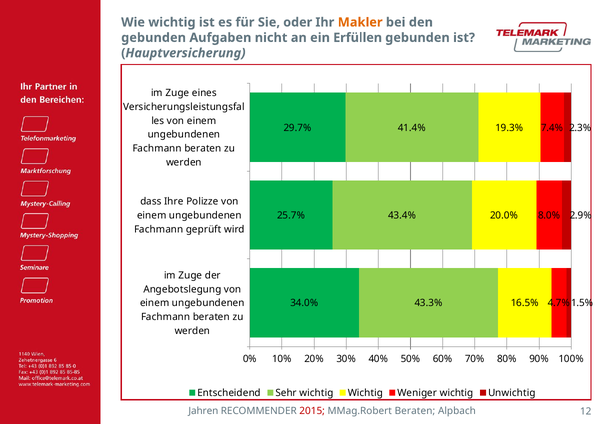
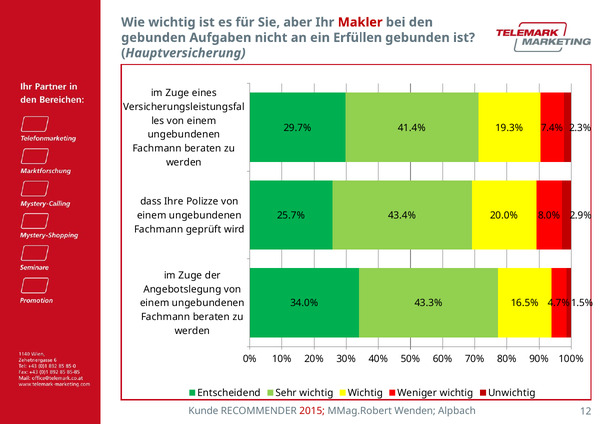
oder: oder -> aber (298, 22)
Makler colour: orange -> red (360, 22)
Jahren: Jahren -> Kunde (203, 411)
MMag.Robert Beraten: Beraten -> Wenden (415, 411)
